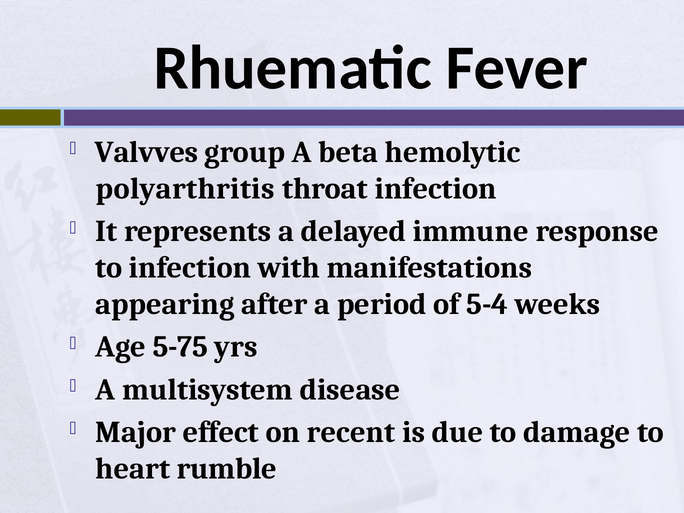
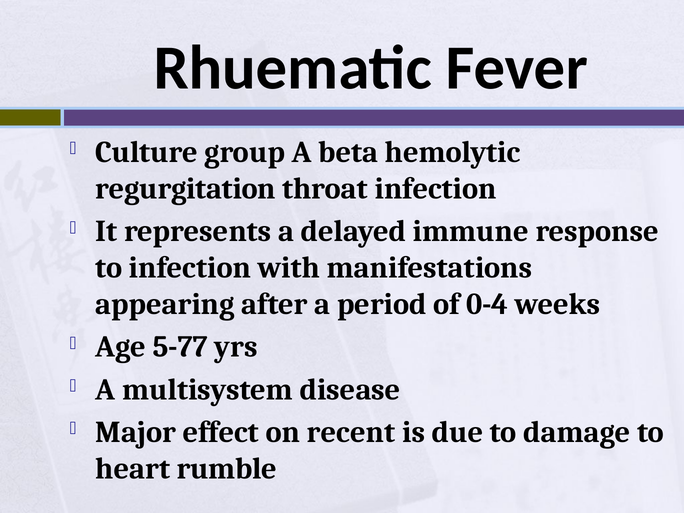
Valvves: Valvves -> Culture (147, 152)
polyarthritis: polyarthritis -> regurgitation (186, 189)
5-4: 5-4 -> 0-4 (487, 304)
5-75: 5-75 -> 5-77 (180, 347)
